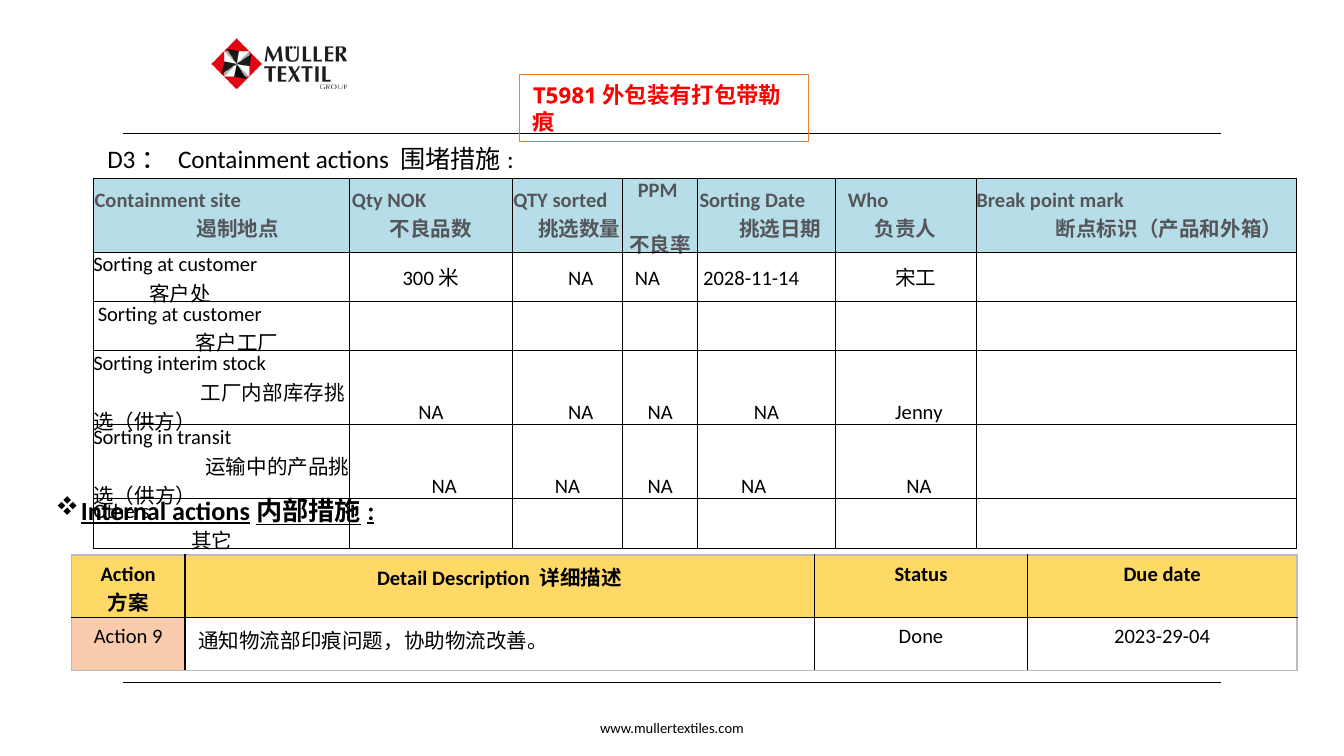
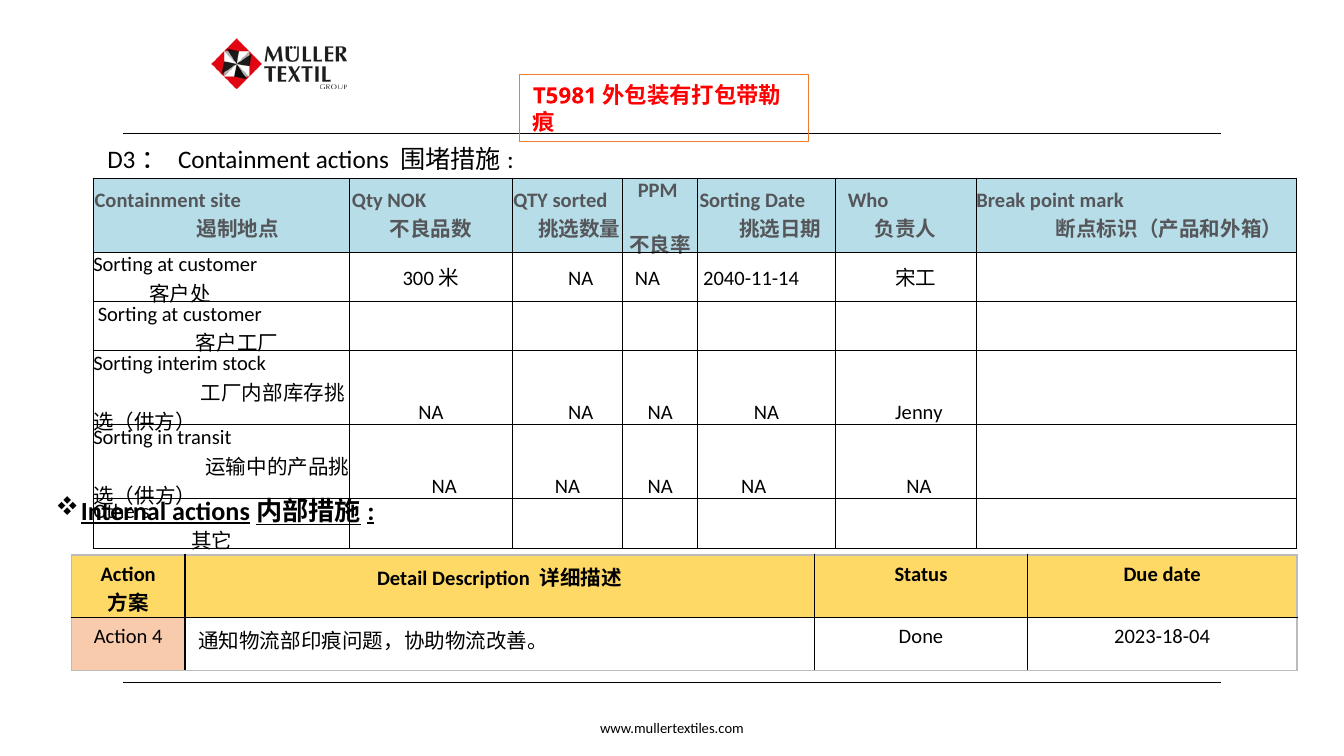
2028-11-14: 2028-11-14 -> 2040-11-14 (751, 279)
9: 9 -> 4 (157, 637)
2023-29-04: 2023-29-04 -> 2023-18-04 (1162, 637)
